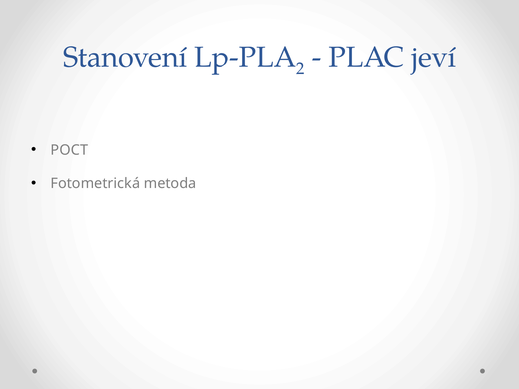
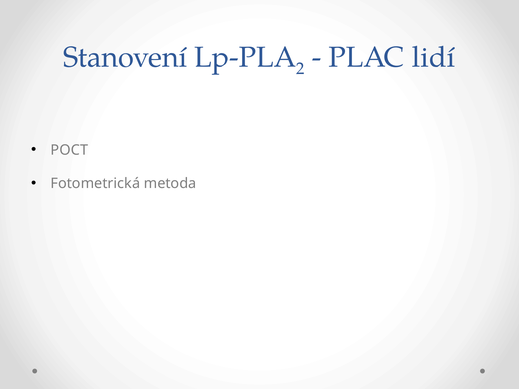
jeví: jeví -> lidí (434, 58)
